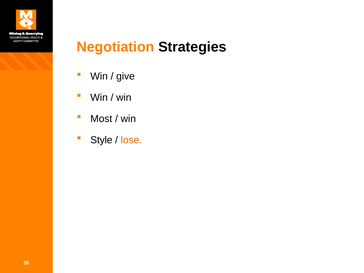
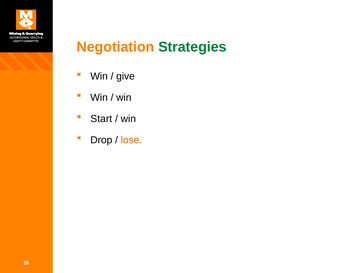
Strategies colour: black -> green (192, 47)
Most: Most -> Start (101, 119)
Style: Style -> Drop (101, 140)
